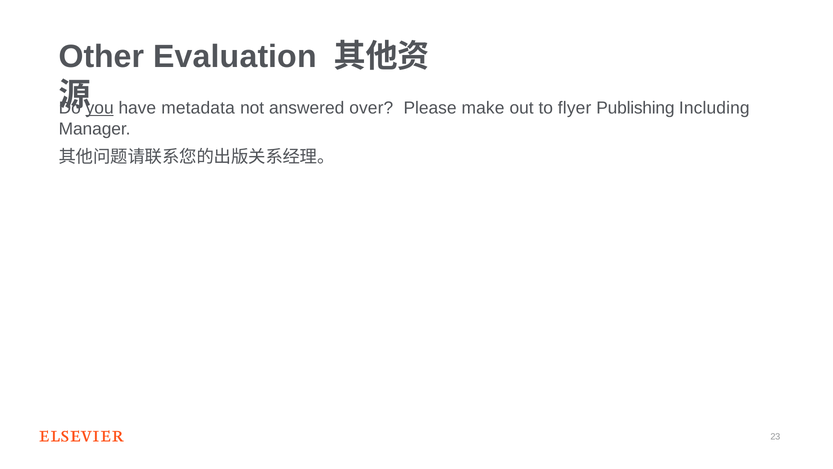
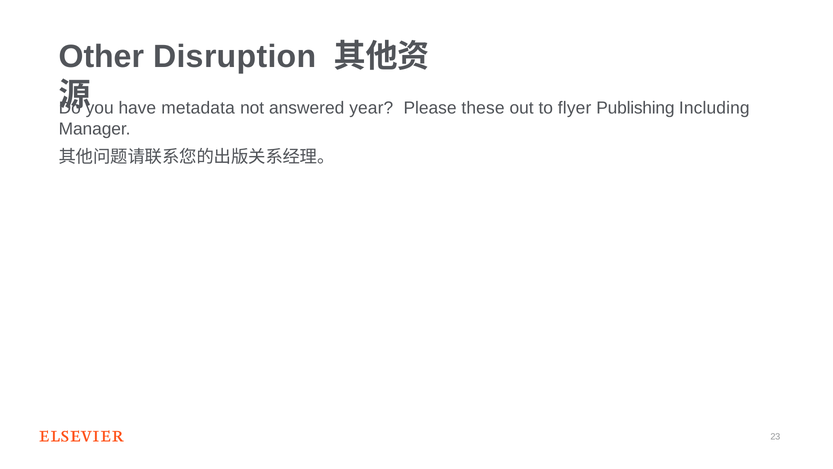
Evaluation: Evaluation -> Disruption (235, 57)
you underline: present -> none (100, 108)
over: over -> year (371, 108)
make: make -> these (483, 108)
